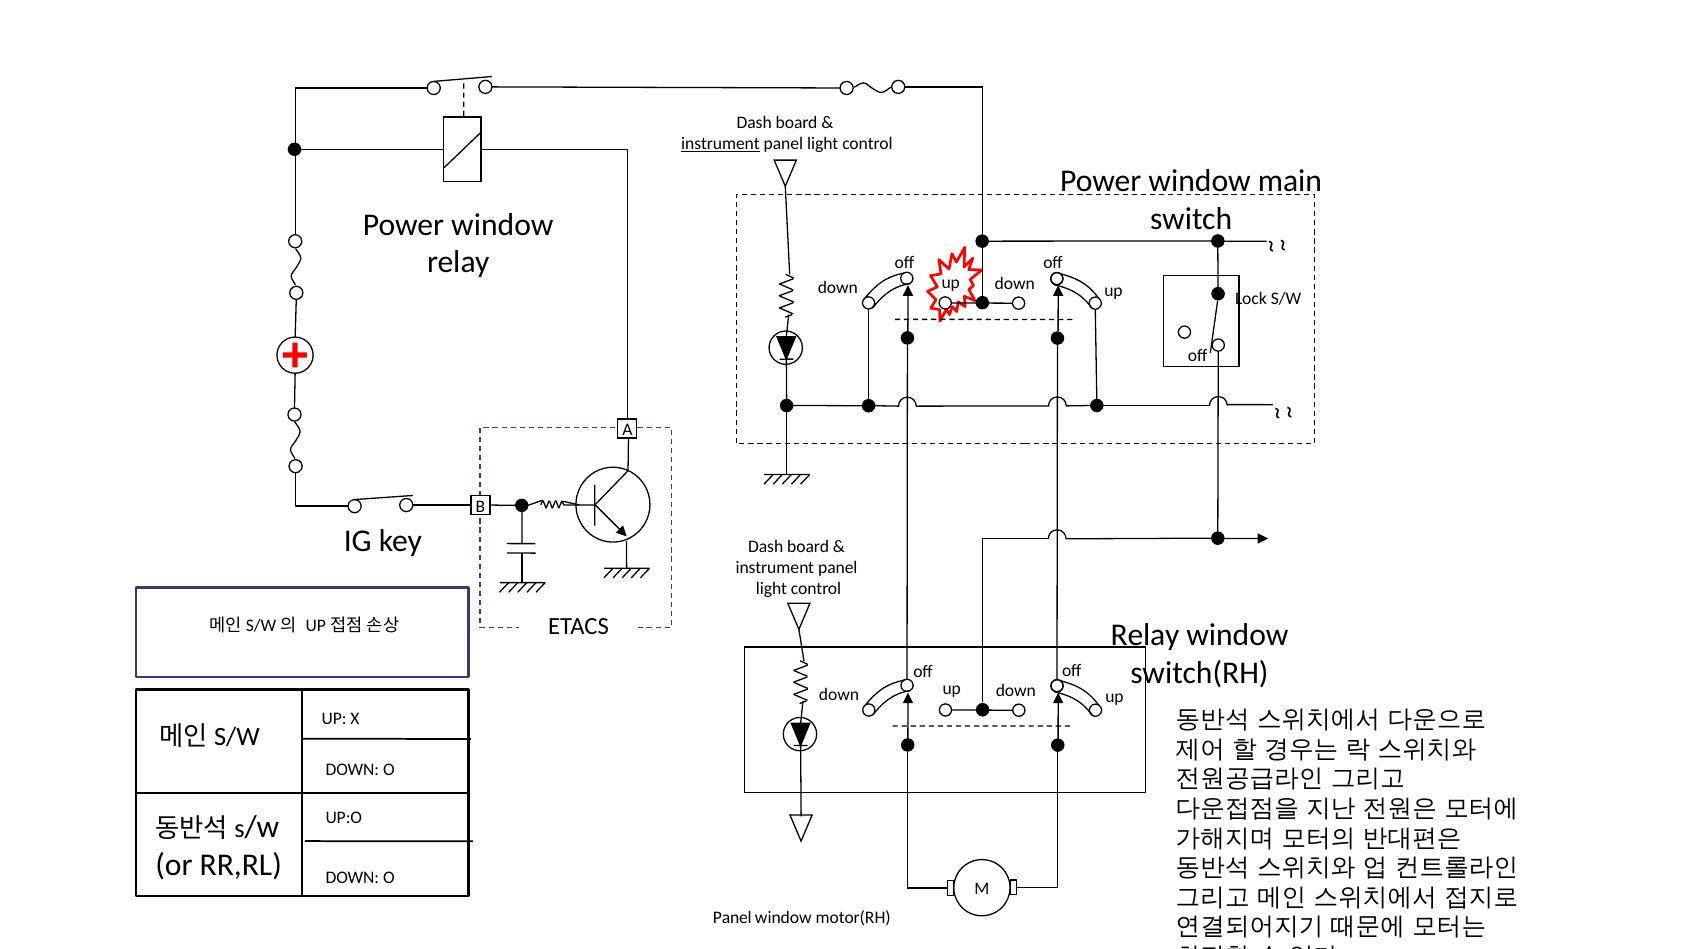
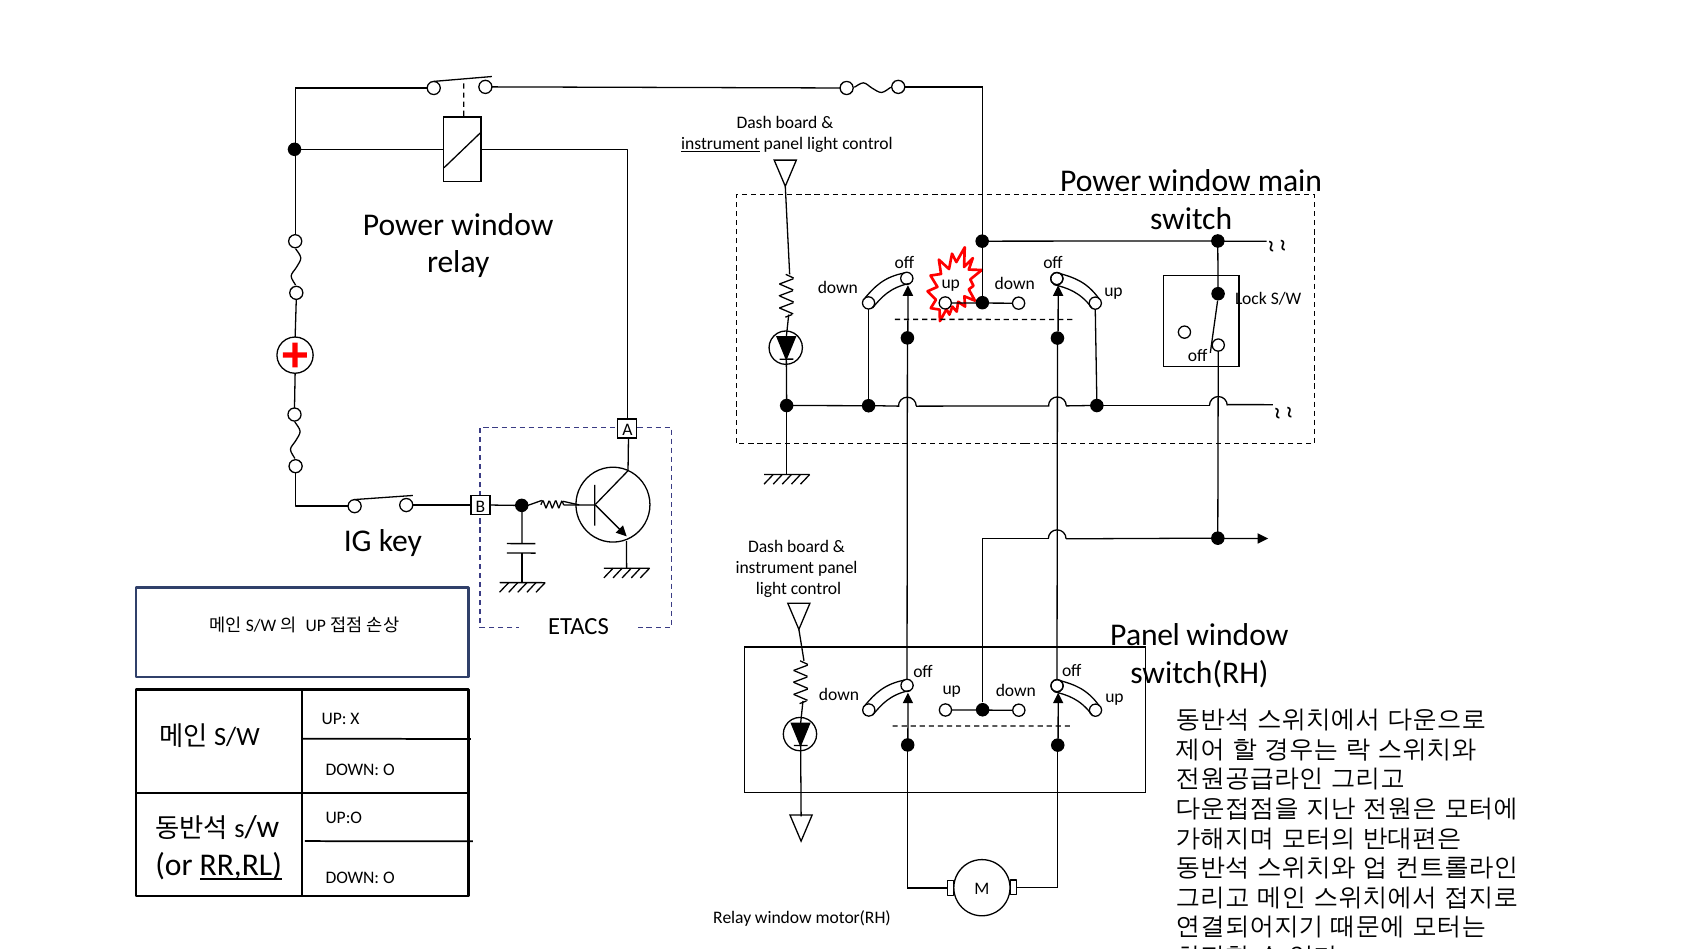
Relay: Relay -> Panel (1145, 635)
RR,RL underline: none -> present (241, 865)
Panel: Panel -> Relay (732, 917)
